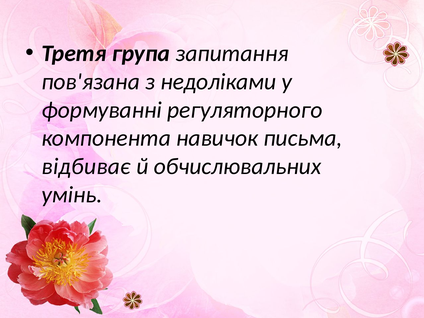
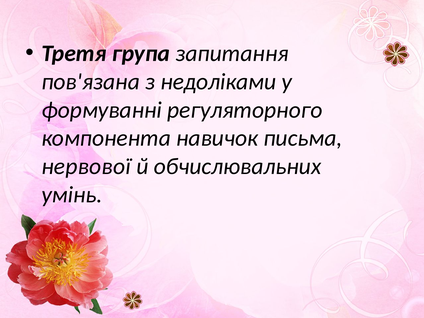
відбиває: відбиває -> нервової (86, 166)
